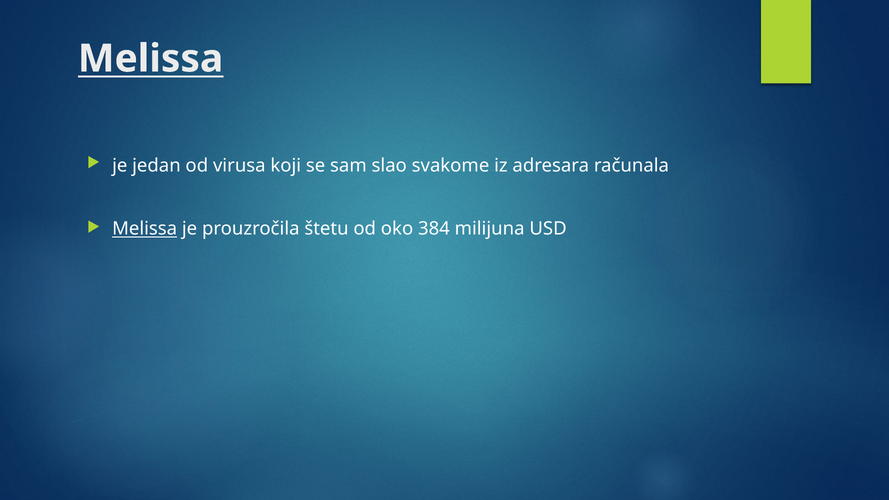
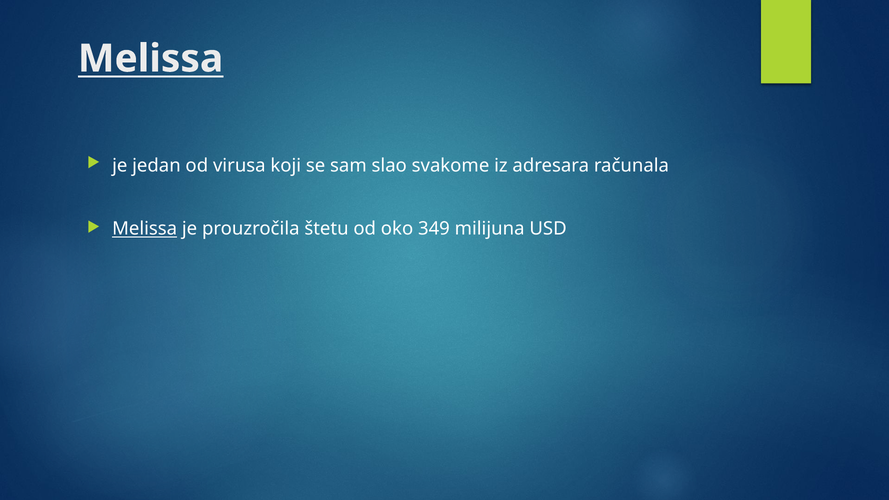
384: 384 -> 349 (434, 228)
